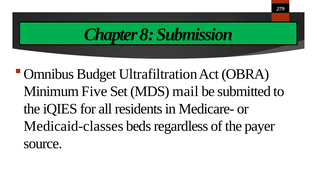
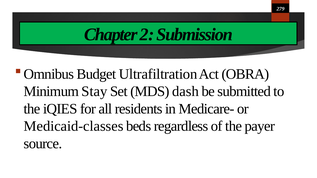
8: 8 -> 2 (147, 35)
Five: Five -> Stay (94, 92)
mail: mail -> dash (186, 92)
